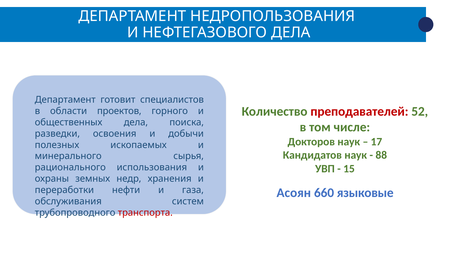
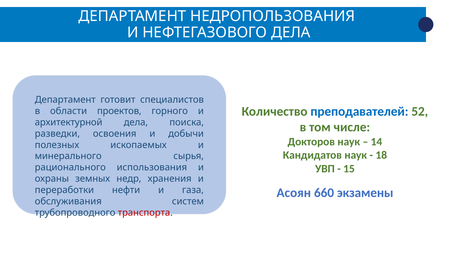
преподавателей colour: red -> blue (359, 111)
общественных: общественных -> архитектурной (69, 122)
17: 17 -> 14 (376, 142)
88: 88 -> 18 (381, 155)
языковые: языковые -> экзамены (365, 193)
